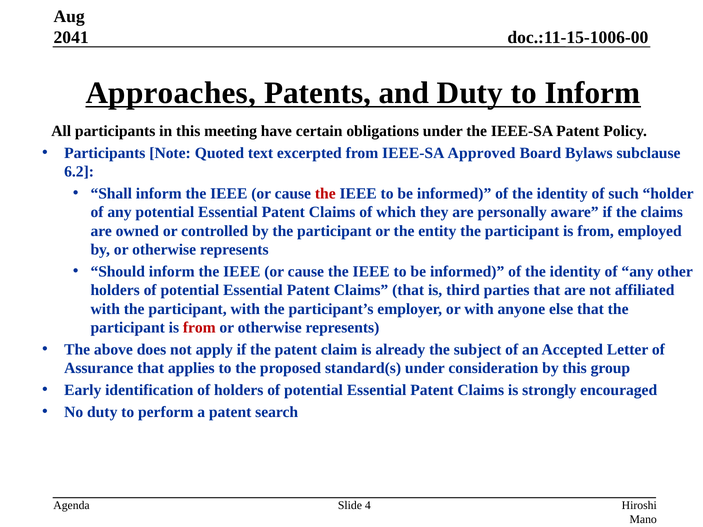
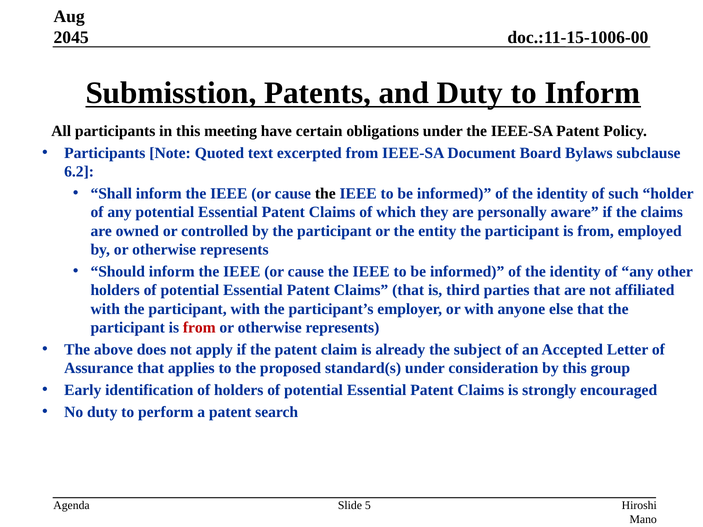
2041: 2041 -> 2045 (71, 38)
Approaches: Approaches -> Submisstion (171, 93)
Approved: Approved -> Document (482, 153)
the colour: red -> black (325, 194)
4: 4 -> 5 (368, 506)
